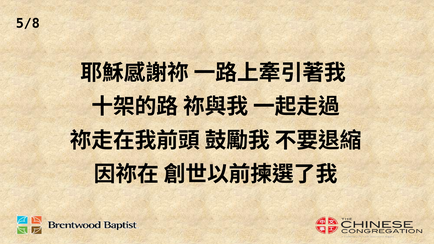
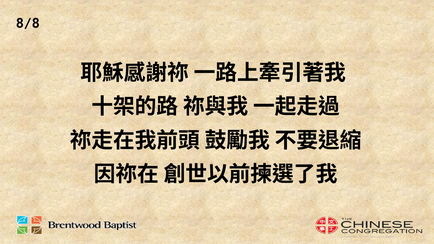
5/8: 5/8 -> 8/8 (28, 23)
